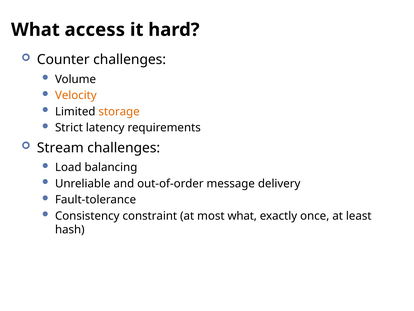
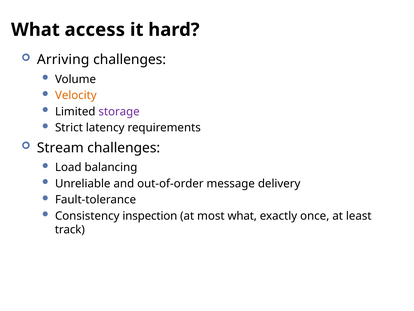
Counter: Counter -> Arriving (63, 60)
storage colour: orange -> purple (119, 111)
constraint: constraint -> inspection (150, 216)
hash: hash -> track (70, 229)
